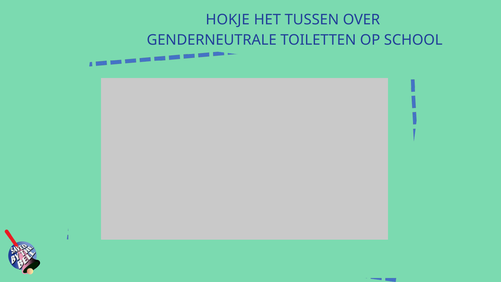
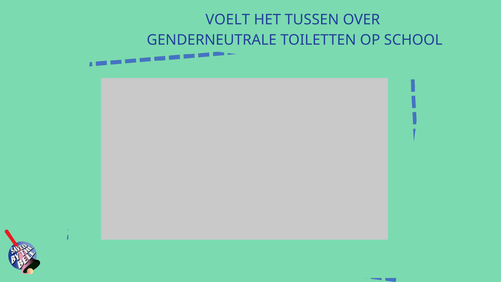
HOKJE: HOKJE -> VOELT (228, 20)
